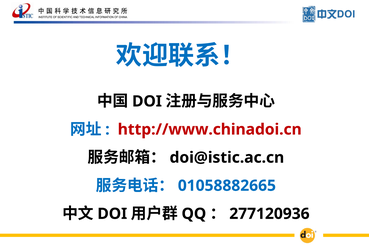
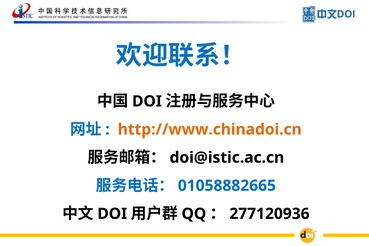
http://www.chinadoi.cn colour: red -> orange (210, 129)
